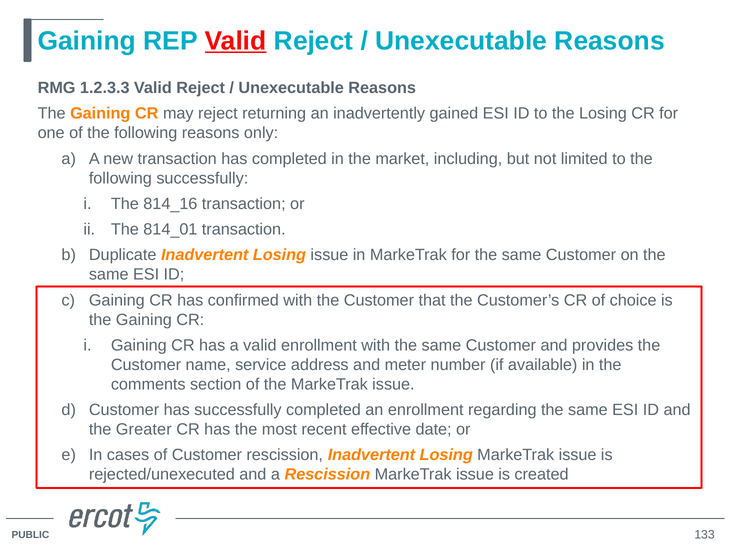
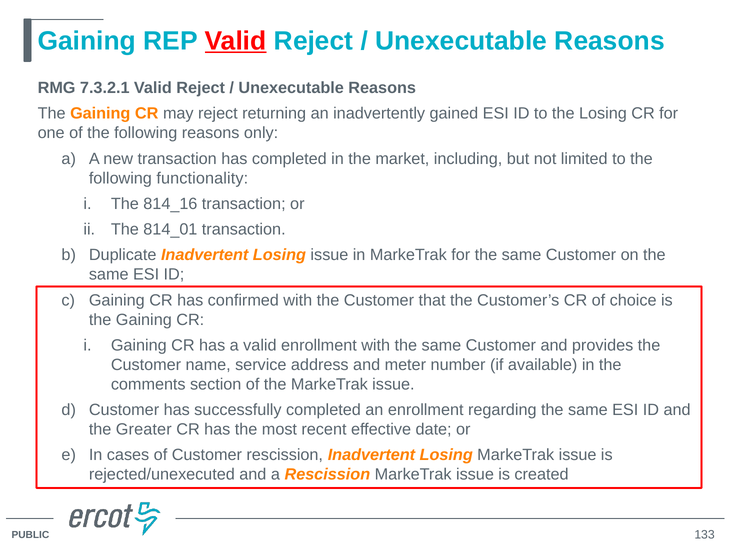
1.2.3.3: 1.2.3.3 -> 7.3.2.1 (105, 88)
following successfully: successfully -> functionality (202, 178)
